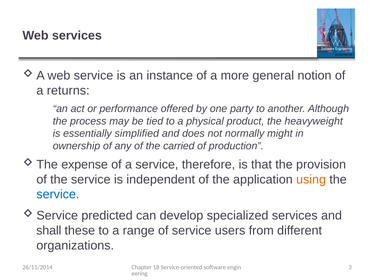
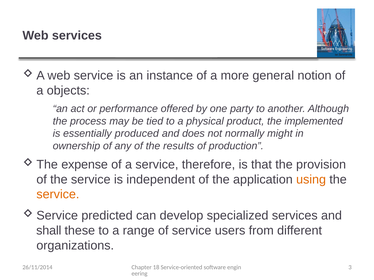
returns: returns -> objects (68, 91)
heavyweight: heavyweight -> implemented (314, 121)
simplified: simplified -> produced (137, 134)
carried: carried -> results (179, 146)
service colour: blue -> orange (58, 195)
